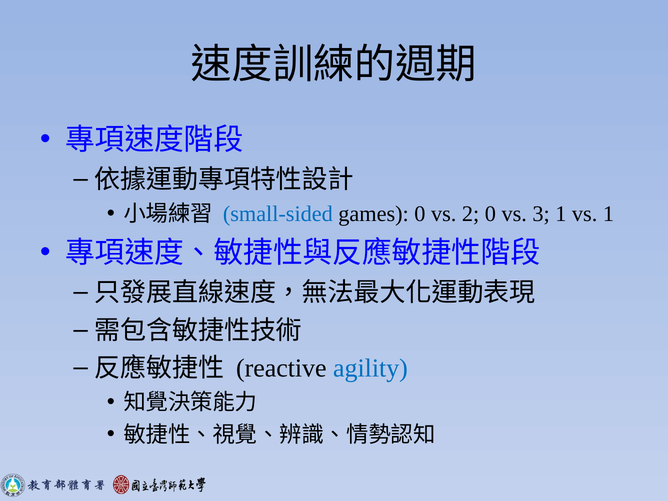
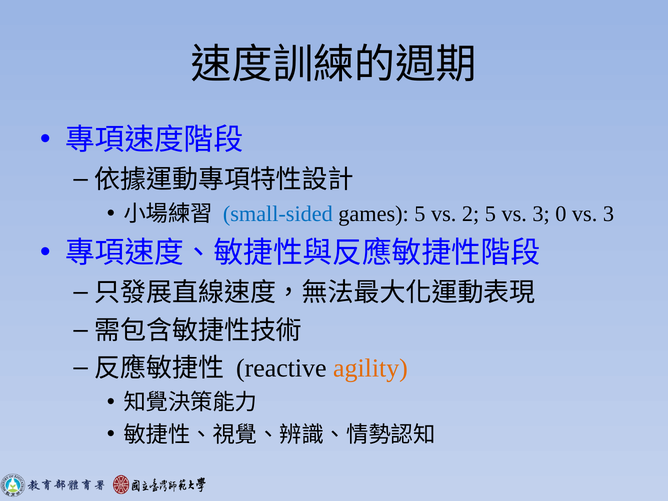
games 0: 0 -> 5 (420, 214)
2 0: 0 -> 5 (490, 214)
3 1: 1 -> 0 (561, 214)
1: 1 -> 3 (608, 214)
agility colour: blue -> orange (370, 368)
